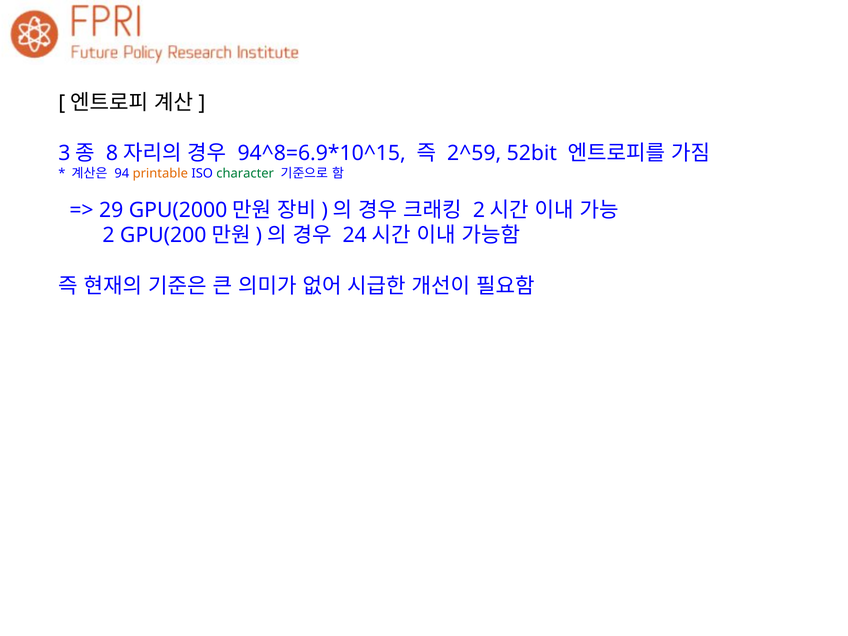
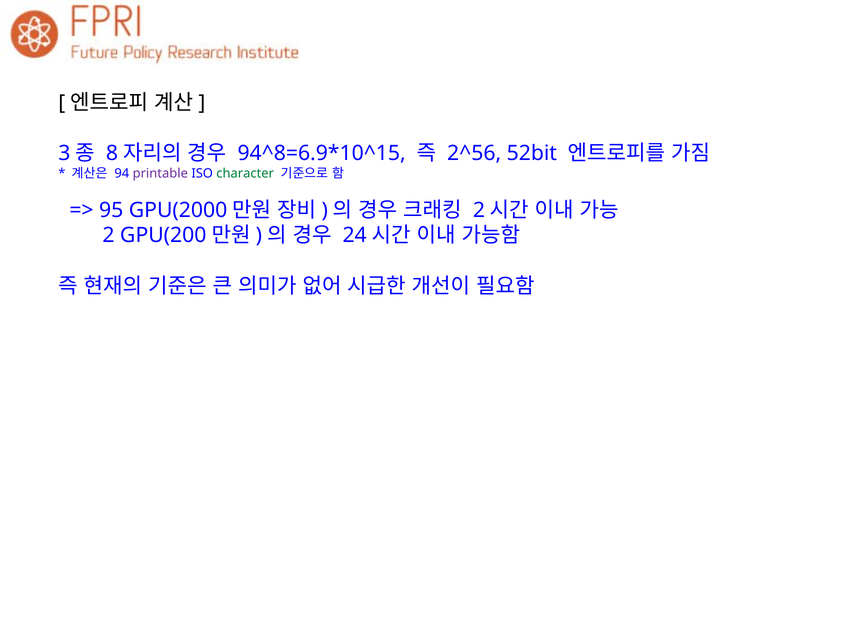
2^59: 2^59 -> 2^56 (474, 153)
printable colour: orange -> purple (160, 173)
29: 29 -> 95 (111, 210)
